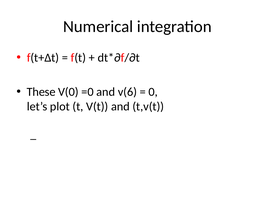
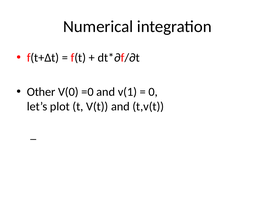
These: These -> Other (41, 92)
v(6: v(6 -> v(1 (127, 92)
